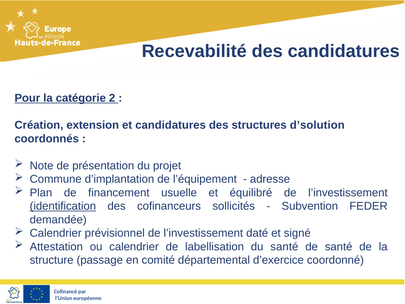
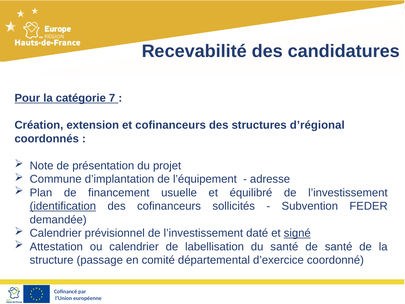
2: 2 -> 7 (112, 98)
et candidatures: candidatures -> cofinanceurs (171, 125)
d’solution: d’solution -> d’régional (317, 125)
signé underline: none -> present (297, 233)
